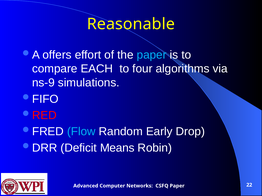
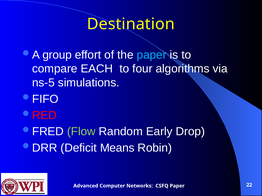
Reasonable: Reasonable -> Destination (131, 24)
offers: offers -> group (57, 55)
ns-9: ns-9 -> ns-5 (43, 83)
Flow colour: light blue -> light green (81, 132)
